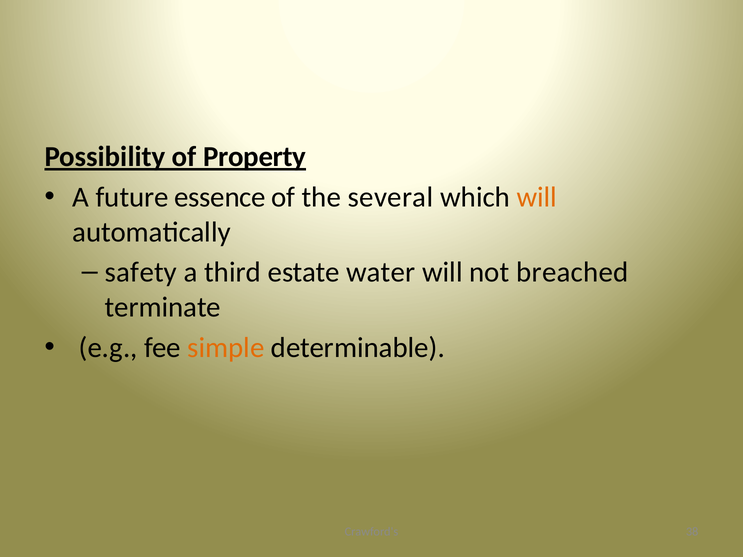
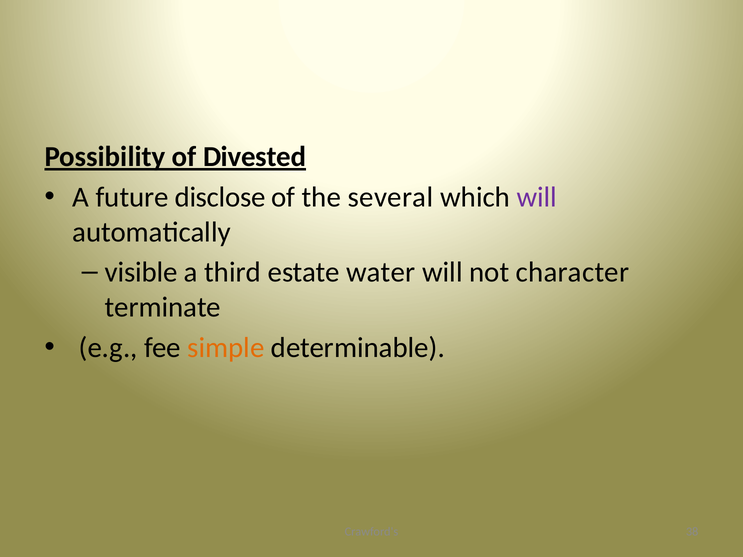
Property: Property -> Divested (255, 157)
essence: essence -> disclose (220, 197)
will colour: orange -> purple (537, 197)
safety: safety -> visible (141, 273)
breached: breached -> character (572, 273)
